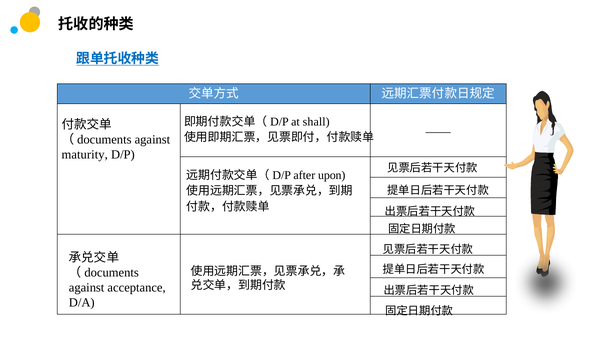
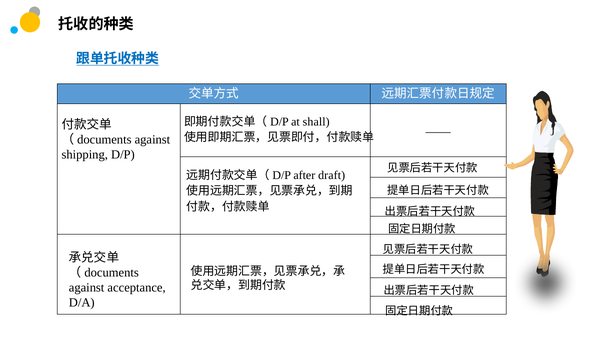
maturity: maturity -> shipping (85, 155)
upon: upon -> draft (332, 176)
